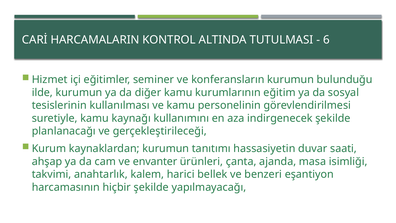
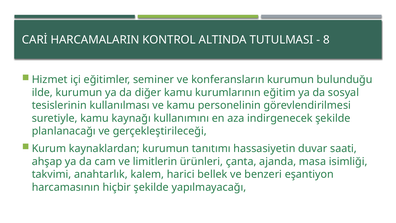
6: 6 -> 8 (326, 40)
envanter: envanter -> limitlerin (155, 161)
